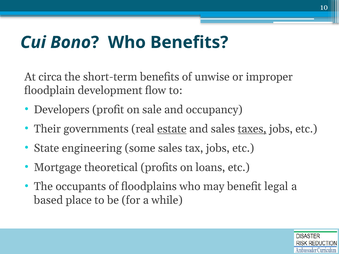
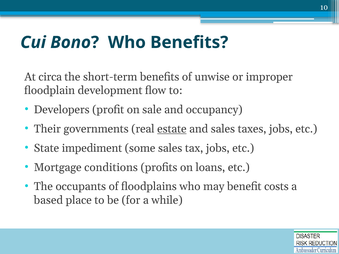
taxes underline: present -> none (252, 129)
engineering: engineering -> impediment (92, 148)
theoretical: theoretical -> conditions (111, 167)
legal: legal -> costs (276, 187)
